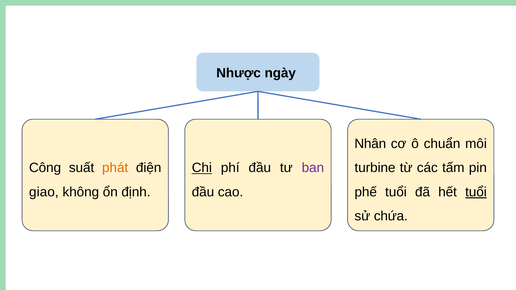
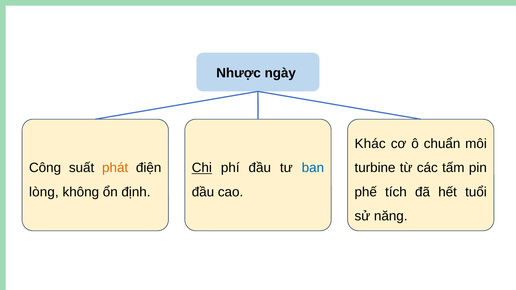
Nhân: Nhân -> Khác (370, 144)
ban colour: purple -> blue (313, 168)
giao: giao -> lòng (44, 192)
phế tuổi: tuổi -> tích (396, 192)
tuổi underline: present -> none (476, 192)
chứa: chứa -> năng (391, 216)
